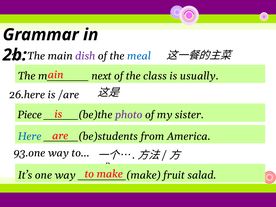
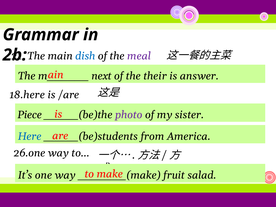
dish colour: purple -> blue (85, 56)
meal colour: blue -> purple (139, 56)
class: class -> their (155, 76)
usually: usually -> answer (199, 76)
26.here: 26.here -> 18.here (27, 95)
93.one: 93.one -> 26.one (29, 153)
